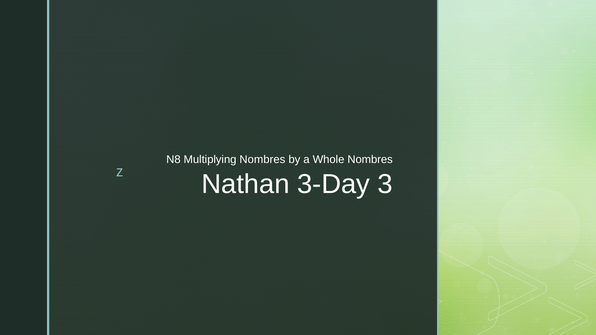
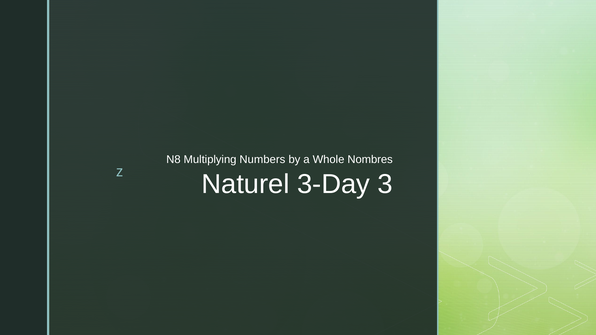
Multiplying Nombres: Nombres -> Numbers (262, 159)
Nathan: Nathan -> Naturel (246, 184)
